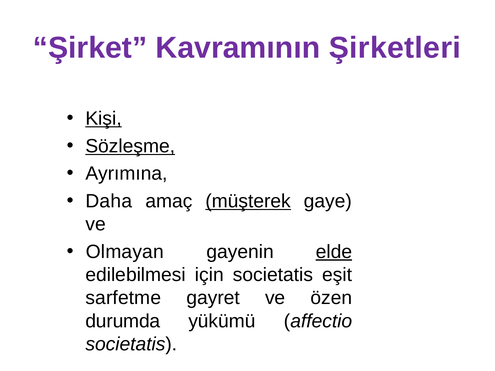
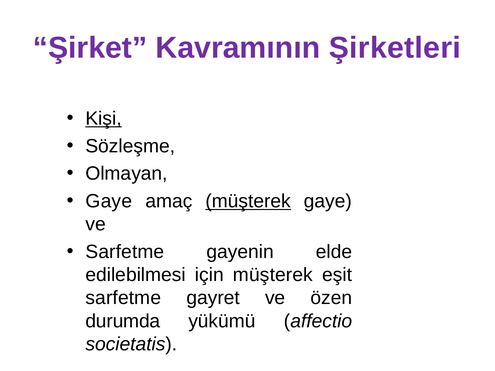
Sözleşme underline: present -> none (130, 146)
Ayrımına: Ayrımına -> Olmayan (127, 174)
Daha: Daha -> Gaye (109, 201)
Olmayan: Olmayan -> Sarfetme (125, 252)
elde underline: present -> none (334, 252)
için societatis: societatis -> müşterek (273, 275)
